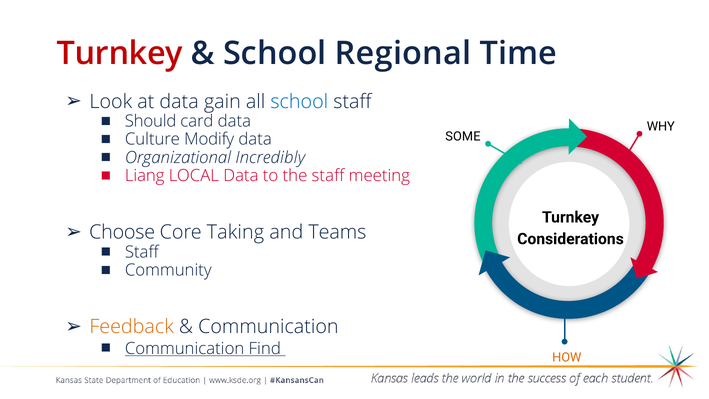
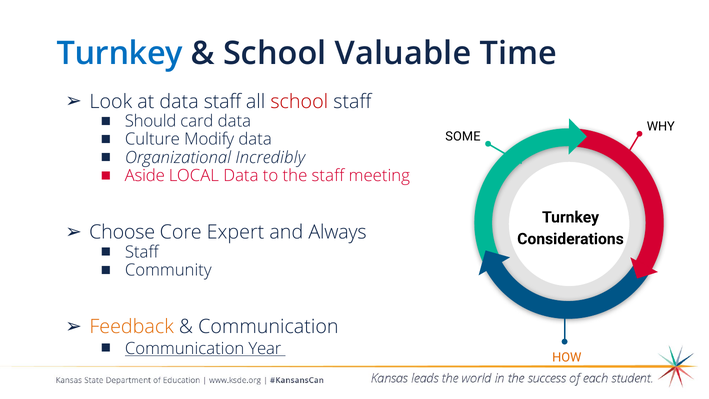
Turnkey colour: red -> blue (120, 54)
Regional: Regional -> Valuable (403, 54)
data gain: gain -> staff (222, 102)
school colour: blue -> red (299, 102)
Liang: Liang -> Aside (145, 176)
Taking: Taking -> Expert (236, 232)
Teams: Teams -> Always (337, 232)
Find: Find -> Year (265, 348)
